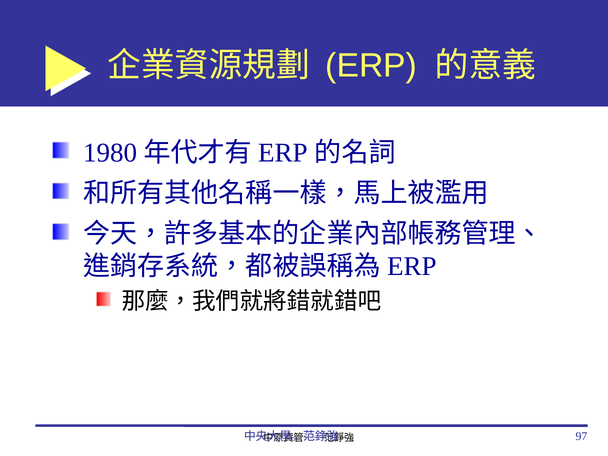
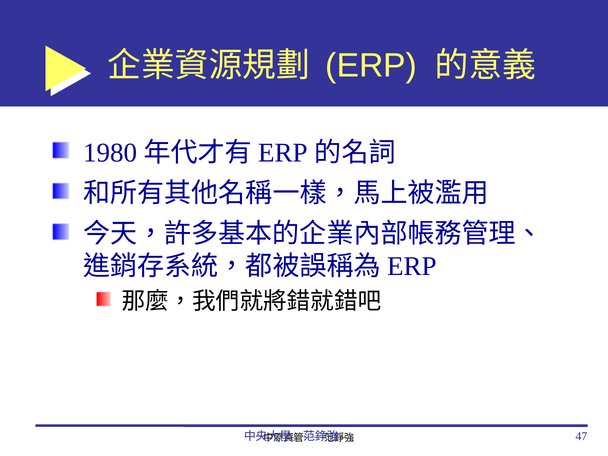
97: 97 -> 47 (581, 437)
